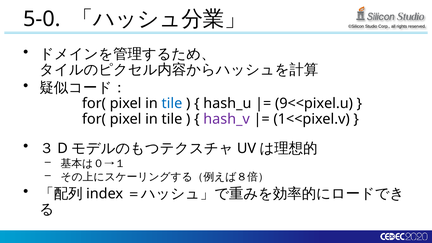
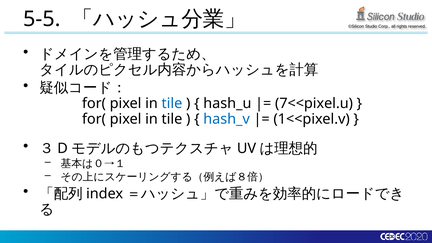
5-0: 5-0 -> 5-5 (42, 19)
9<<pixel.u: 9<<pixel.u -> 7<<pixel.u (314, 103)
hash_v colour: purple -> blue (227, 119)
